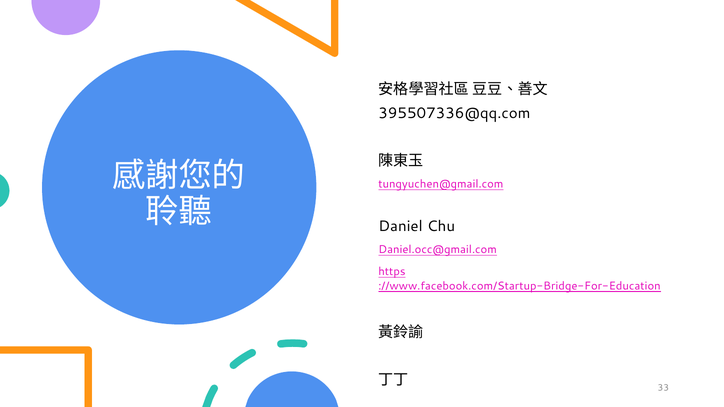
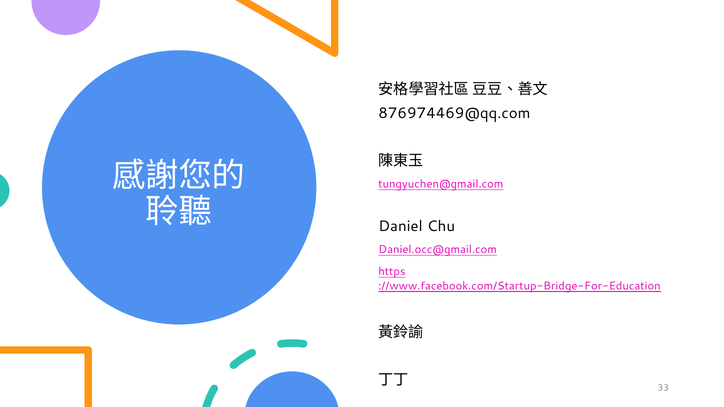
395507336@qq.com: 395507336@qq.com -> 876974469@qq.com (454, 113)
